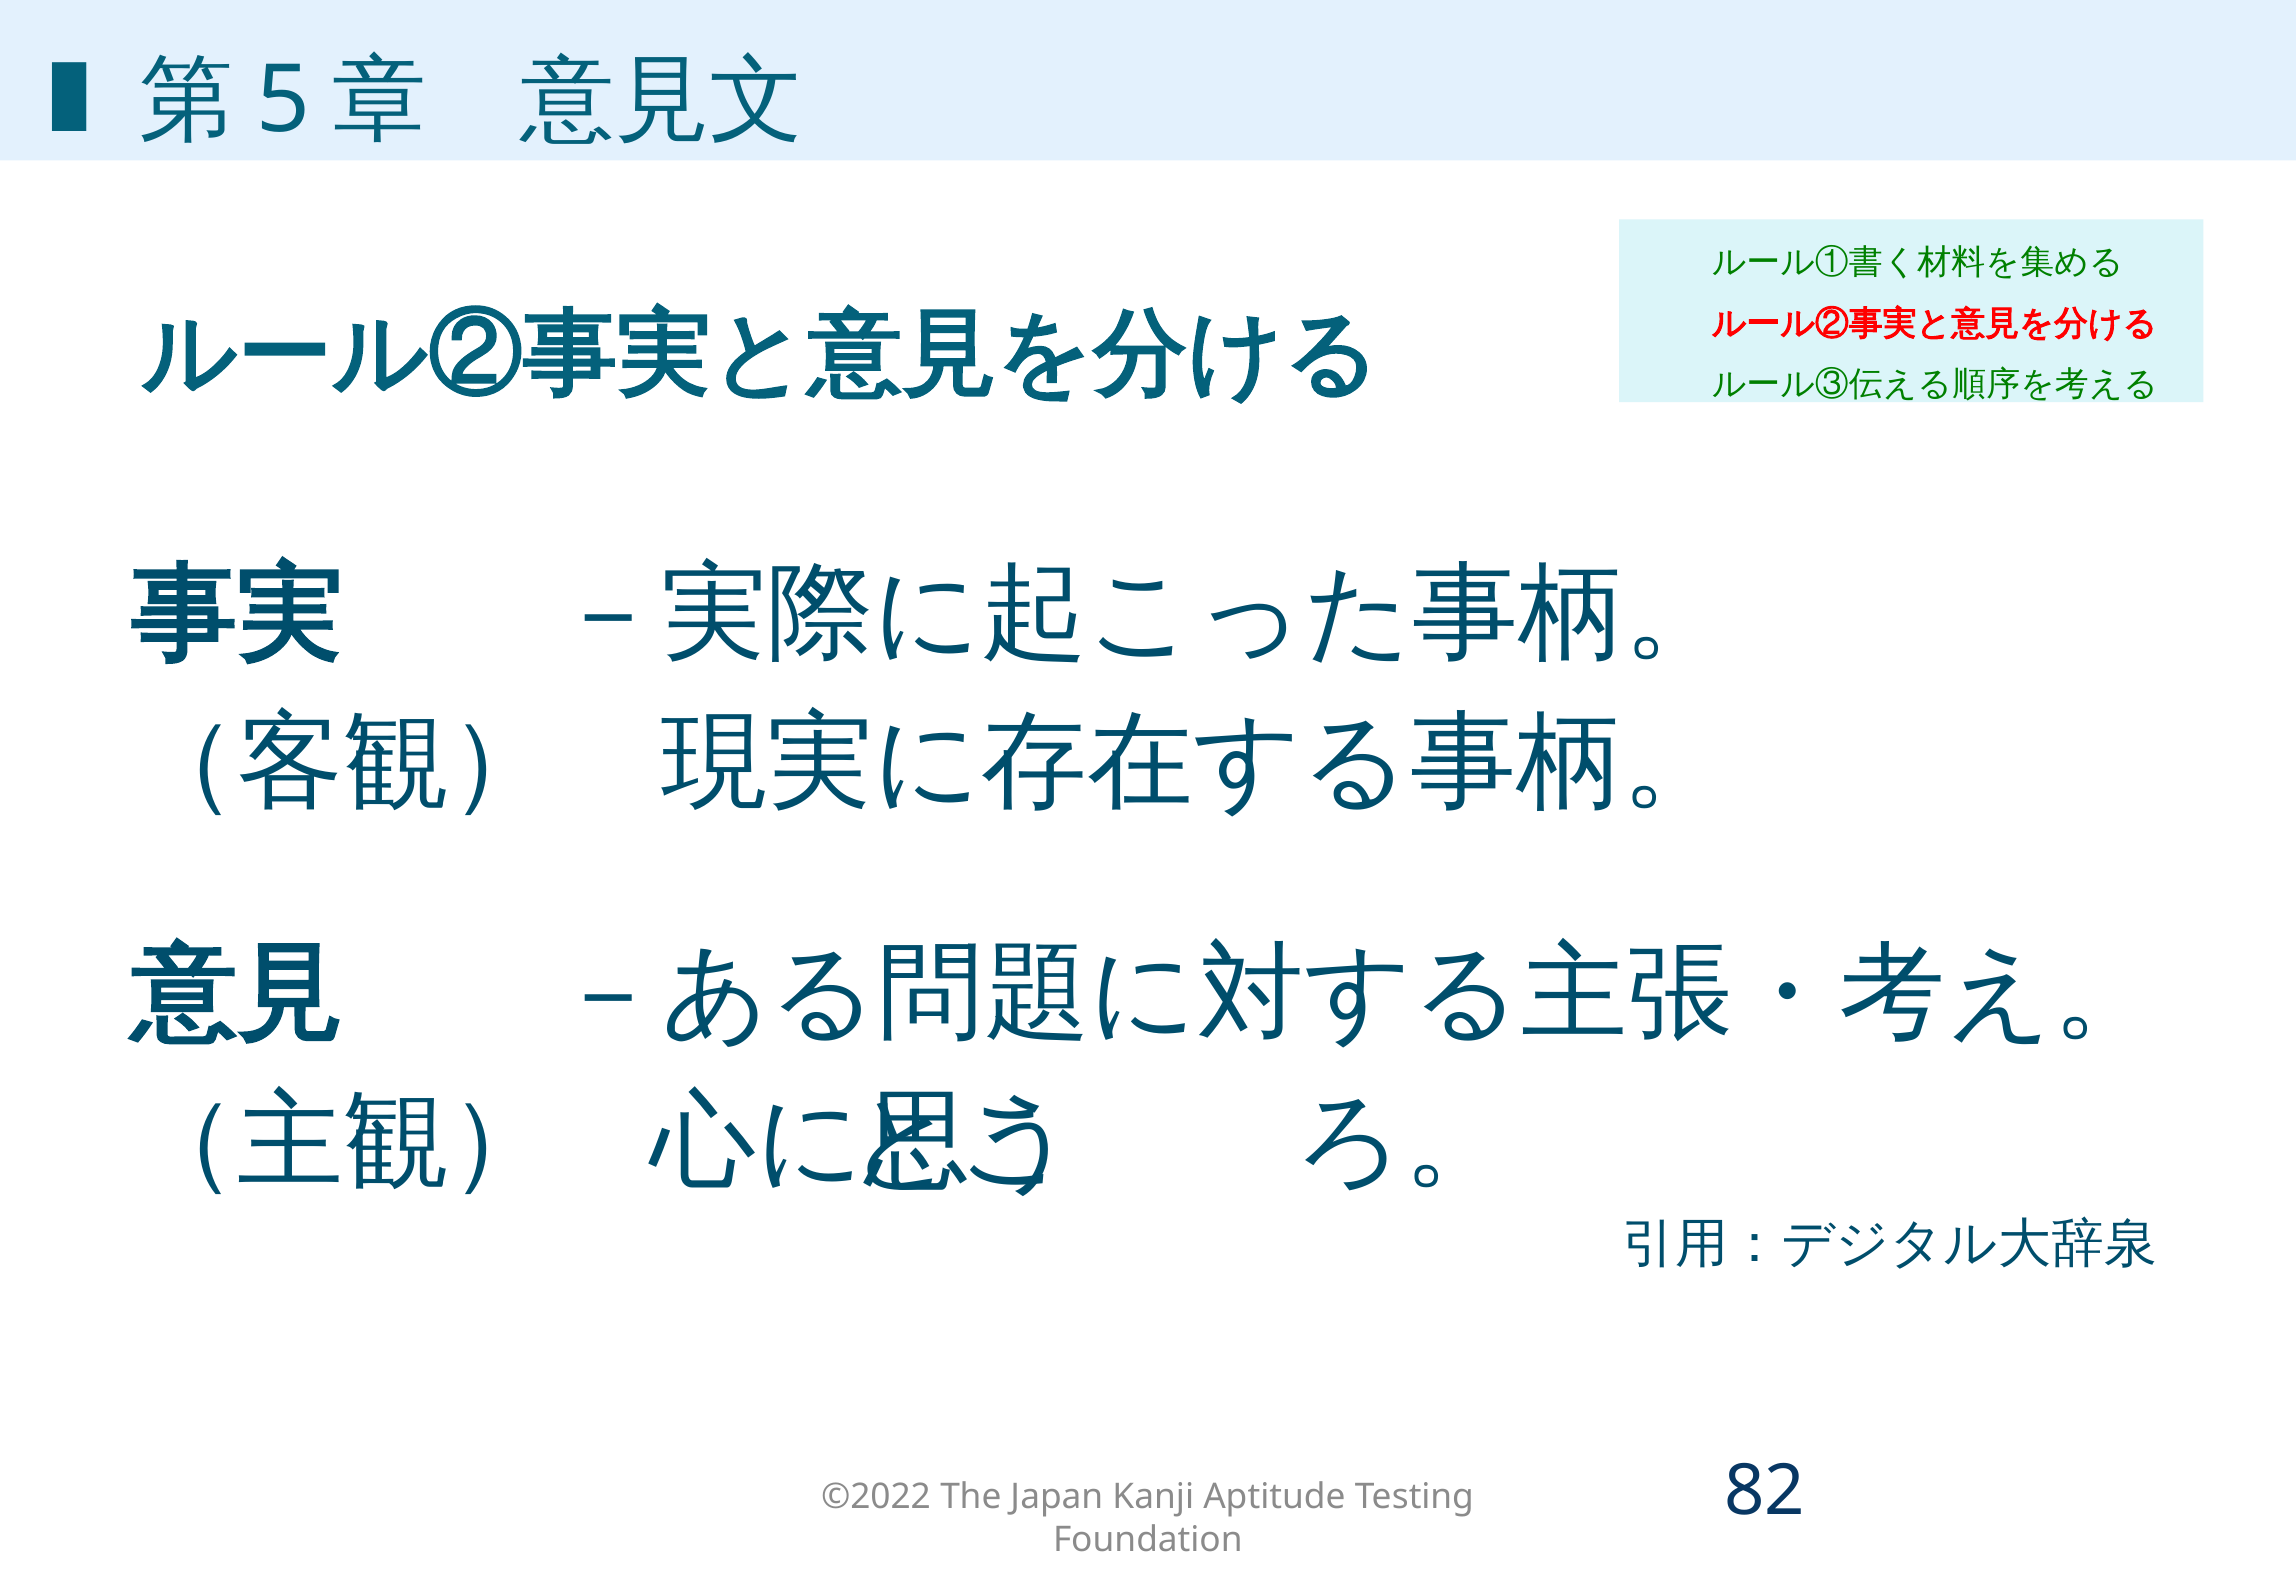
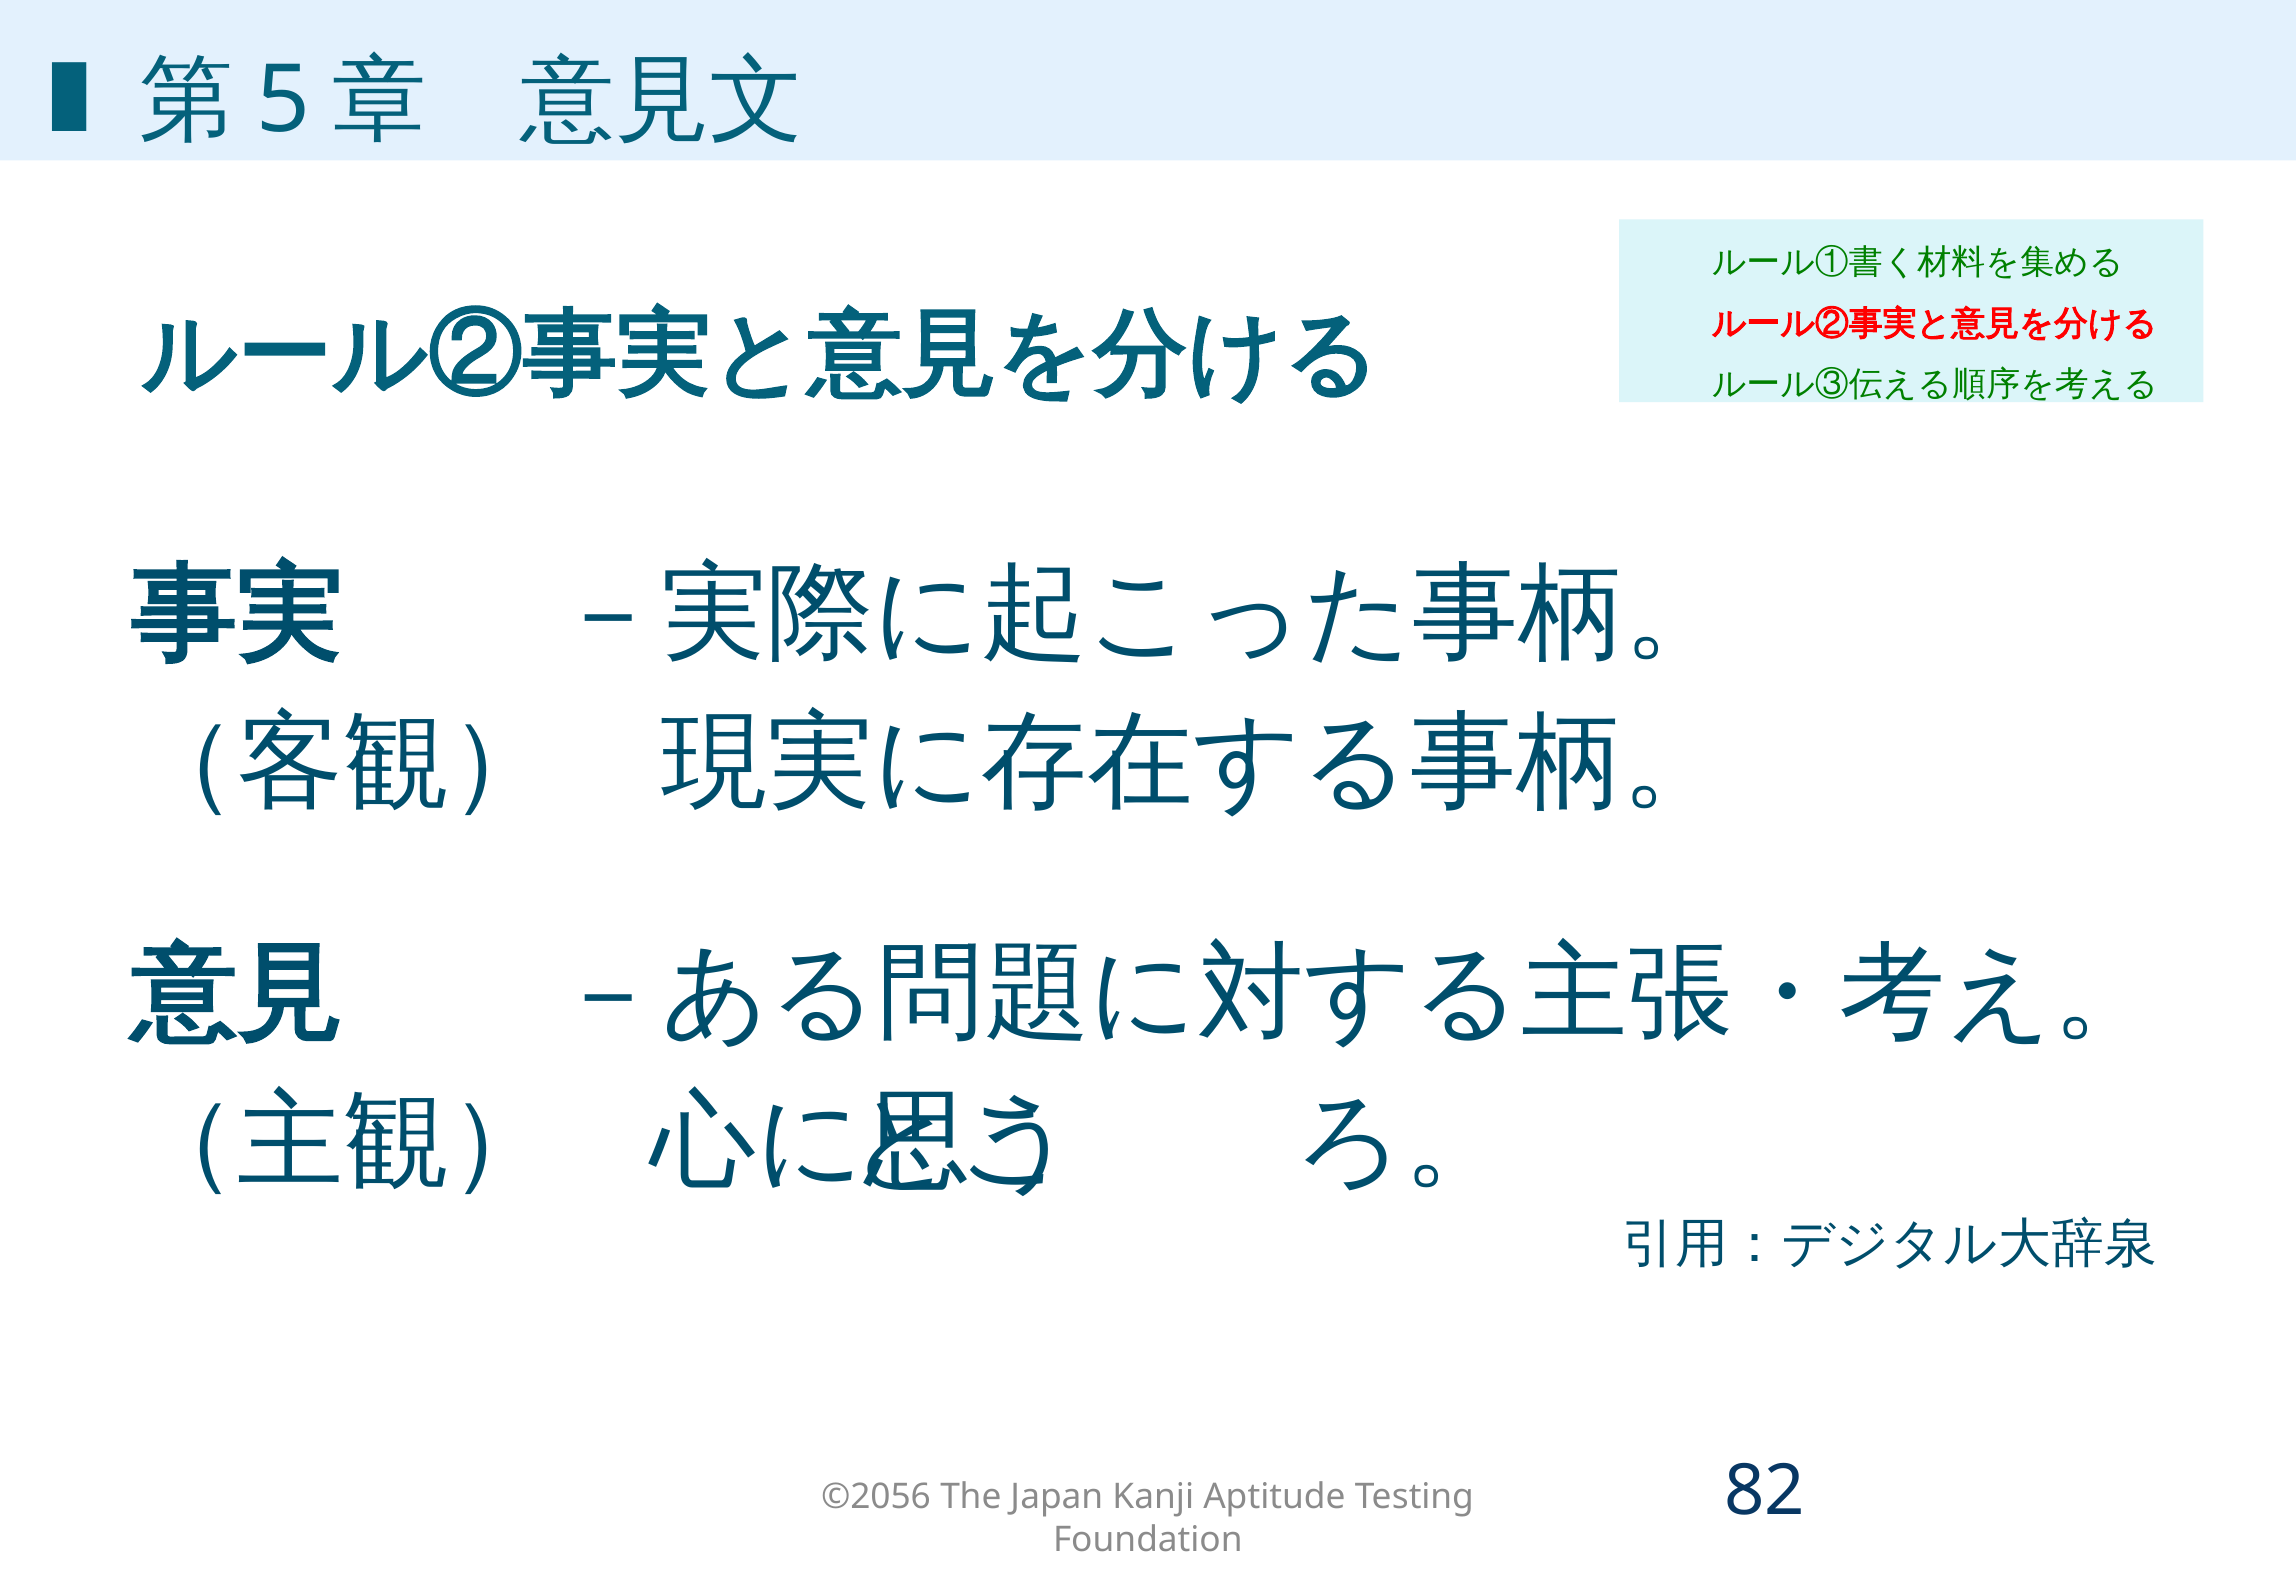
©2022: ©2022 -> ©2056 (876, 1497)
